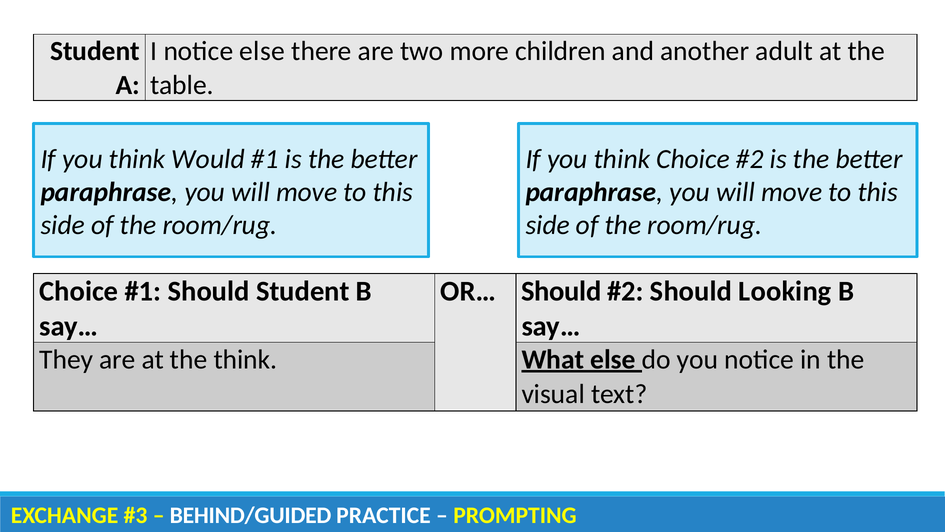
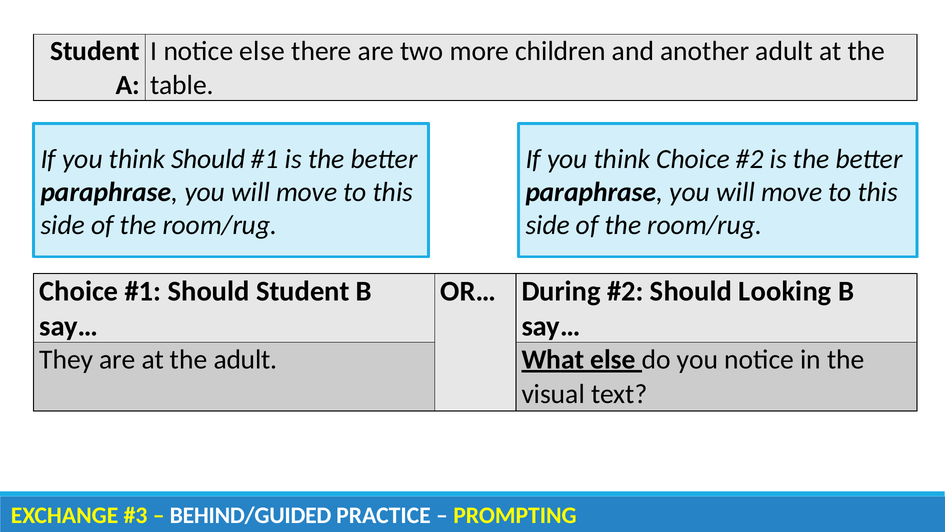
think Would: Would -> Should (208, 159)
OR… Should: Should -> During (561, 291)
the think: think -> adult (245, 359)
